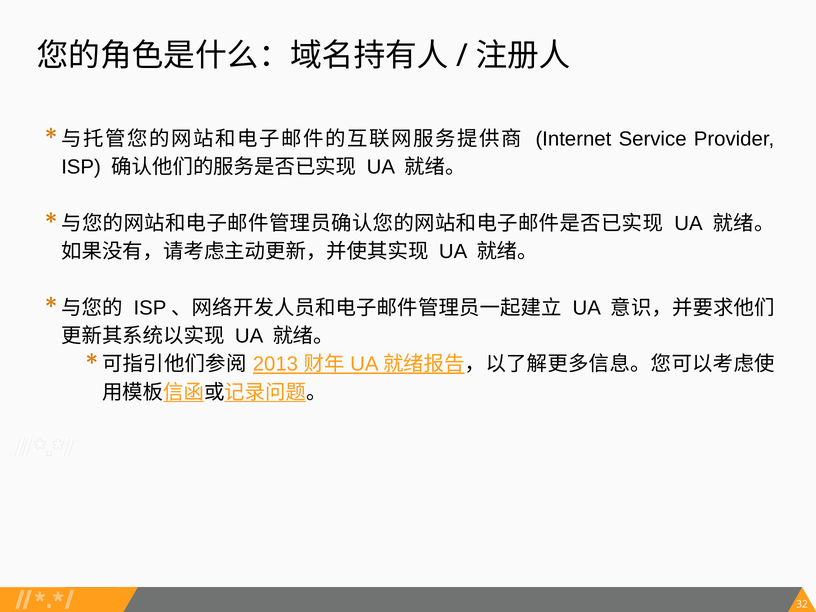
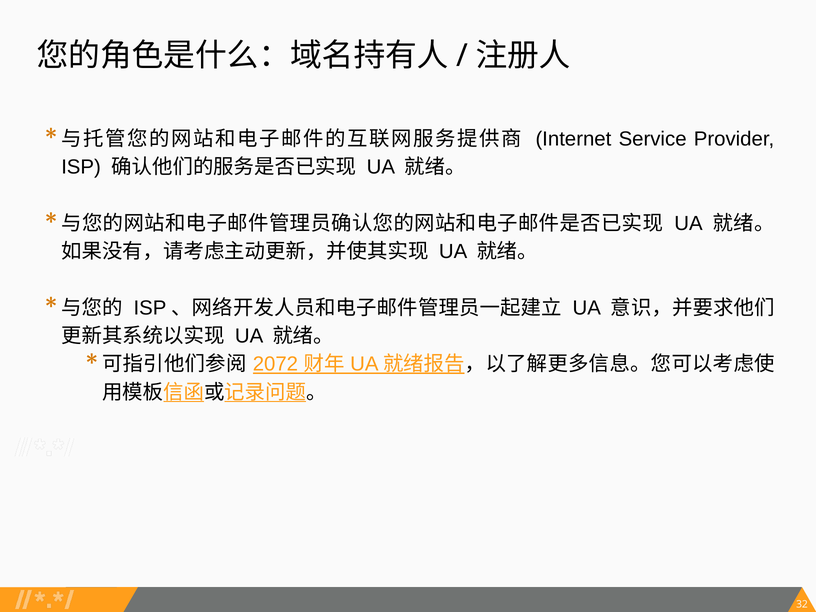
2013: 2013 -> 2072 (275, 364)
